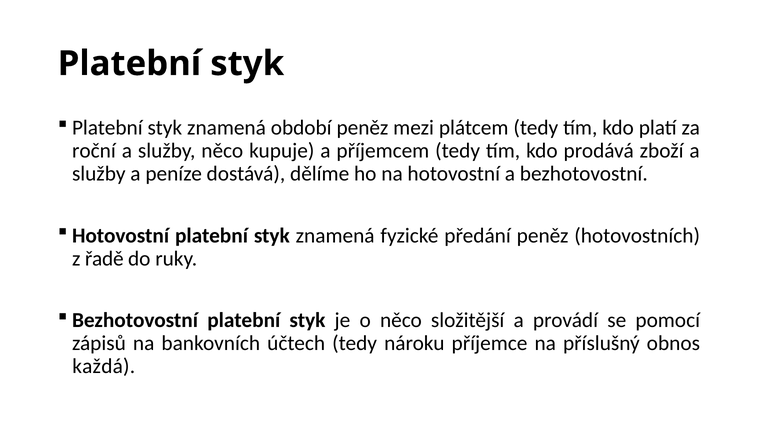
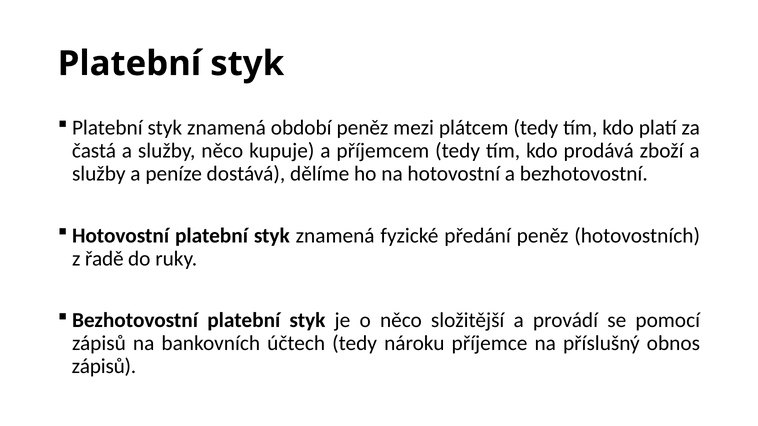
roční: roční -> častá (94, 151)
každá: každá -> zápisů (104, 367)
